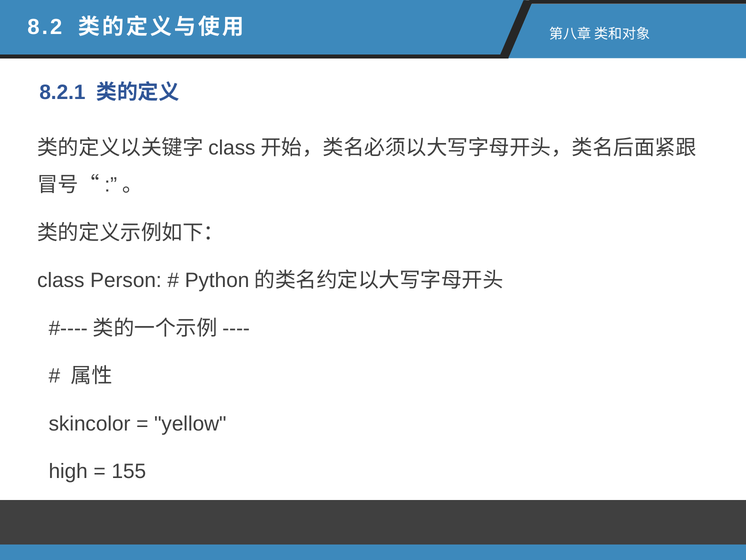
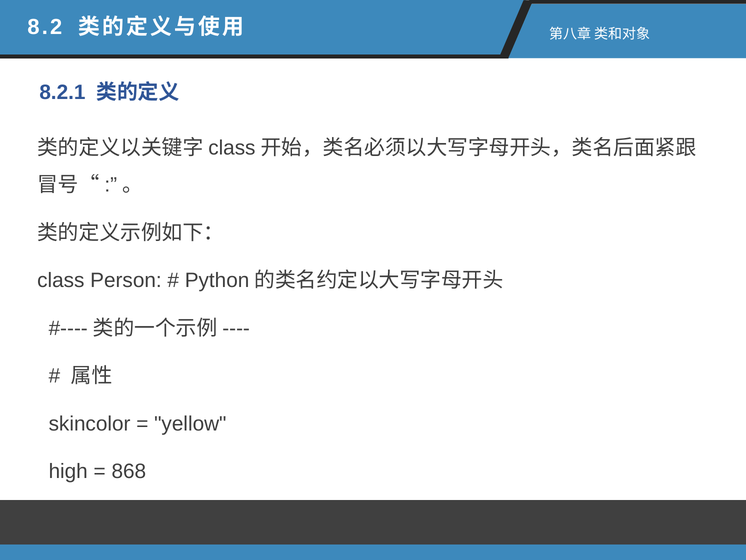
155: 155 -> 868 (129, 471)
